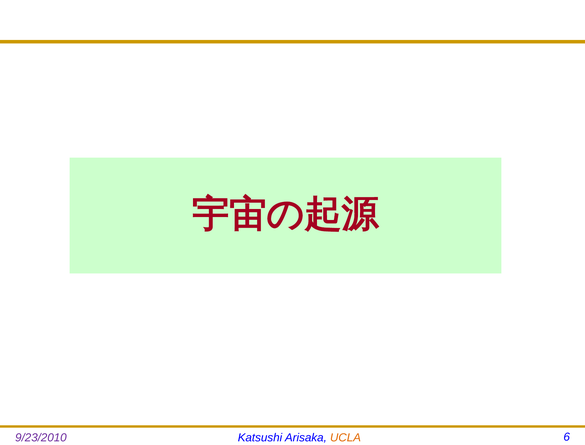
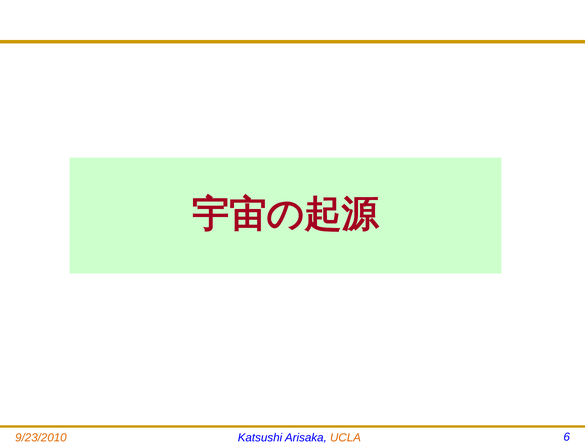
9/23/2010 colour: purple -> orange (41, 438)
